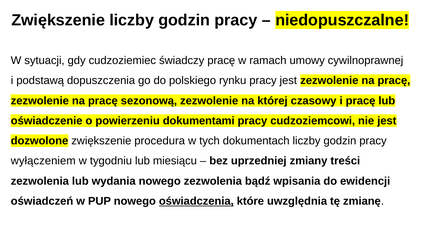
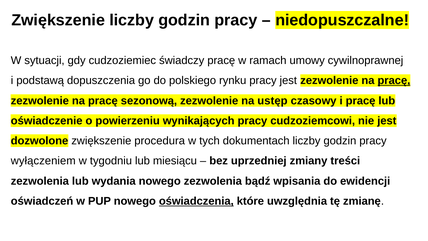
pracę underline: none -> present (394, 81)
której: której -> ustęp (272, 101)
dokumentami: dokumentami -> wynikających (199, 121)
